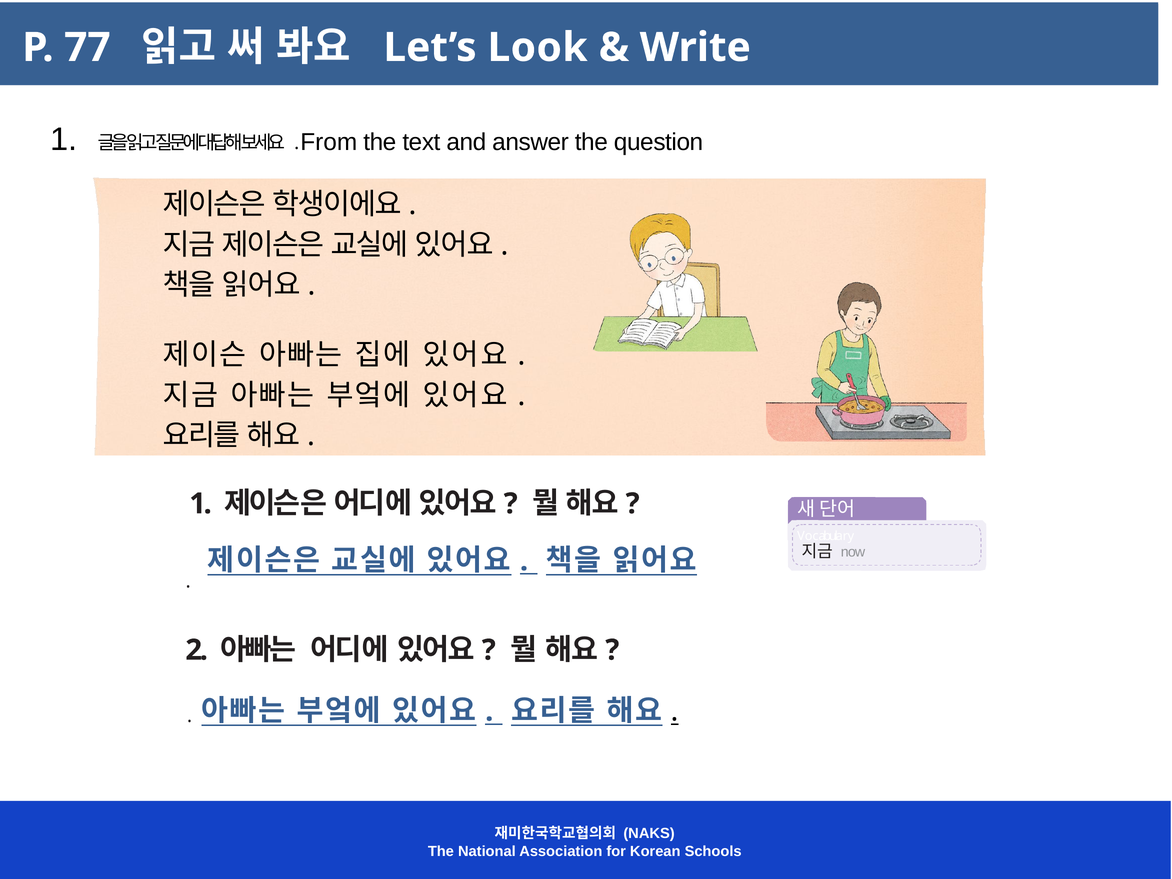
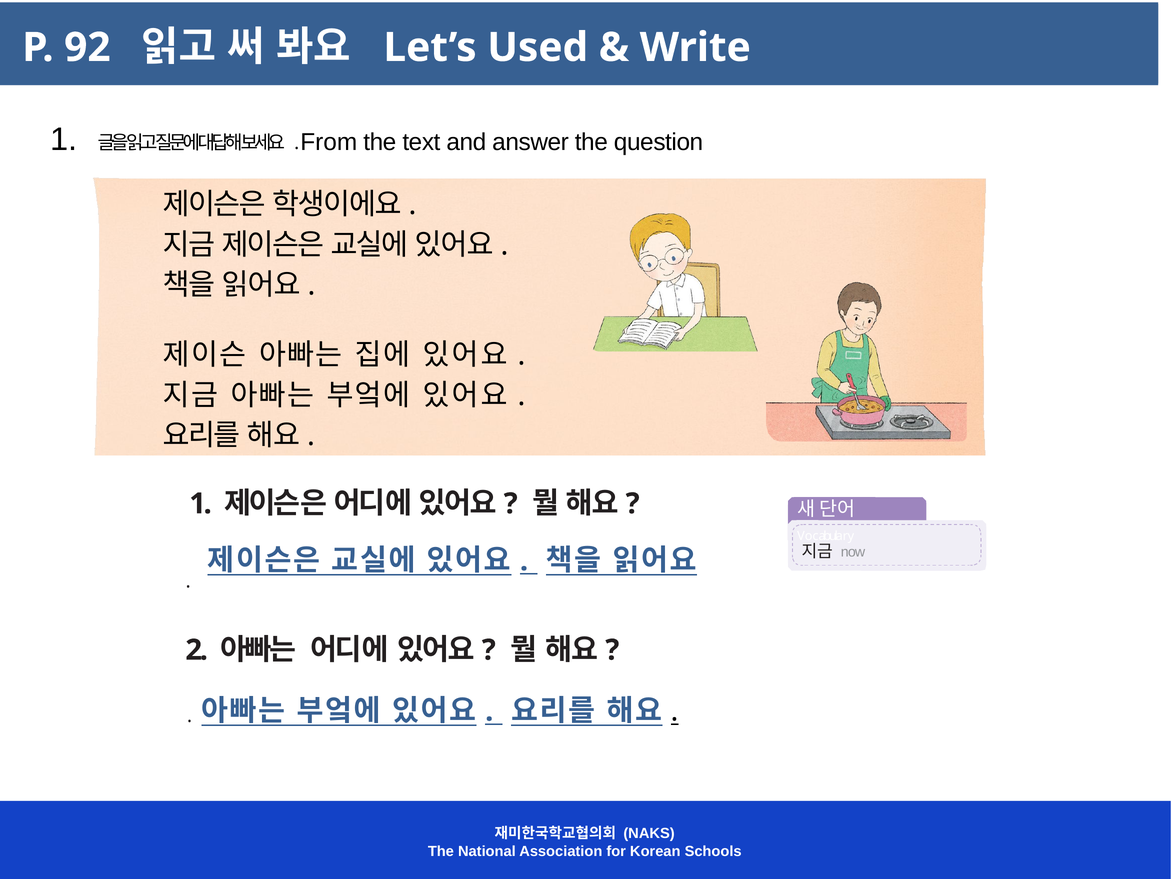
77: 77 -> 92 (87, 48)
Look: Look -> Used (538, 48)
